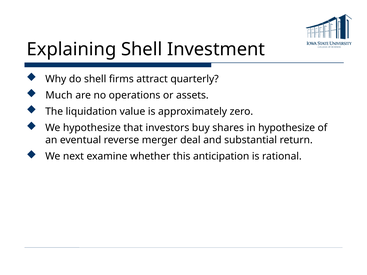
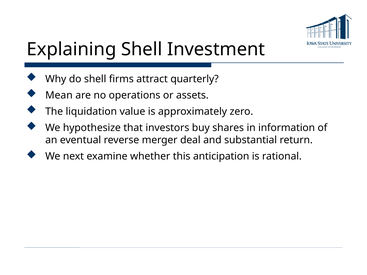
Much: Much -> Mean (59, 95)
in hypothesize: hypothesize -> information (287, 128)
